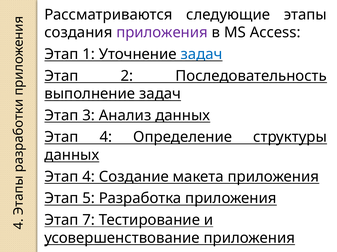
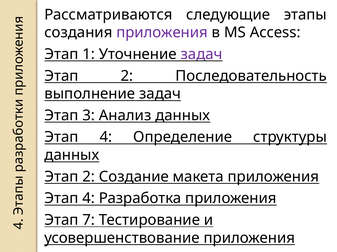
задач colour: blue -> purple (202, 54)
4: 4 -> 2 (89, 177)
5: 5 -> 4 (89, 199)
